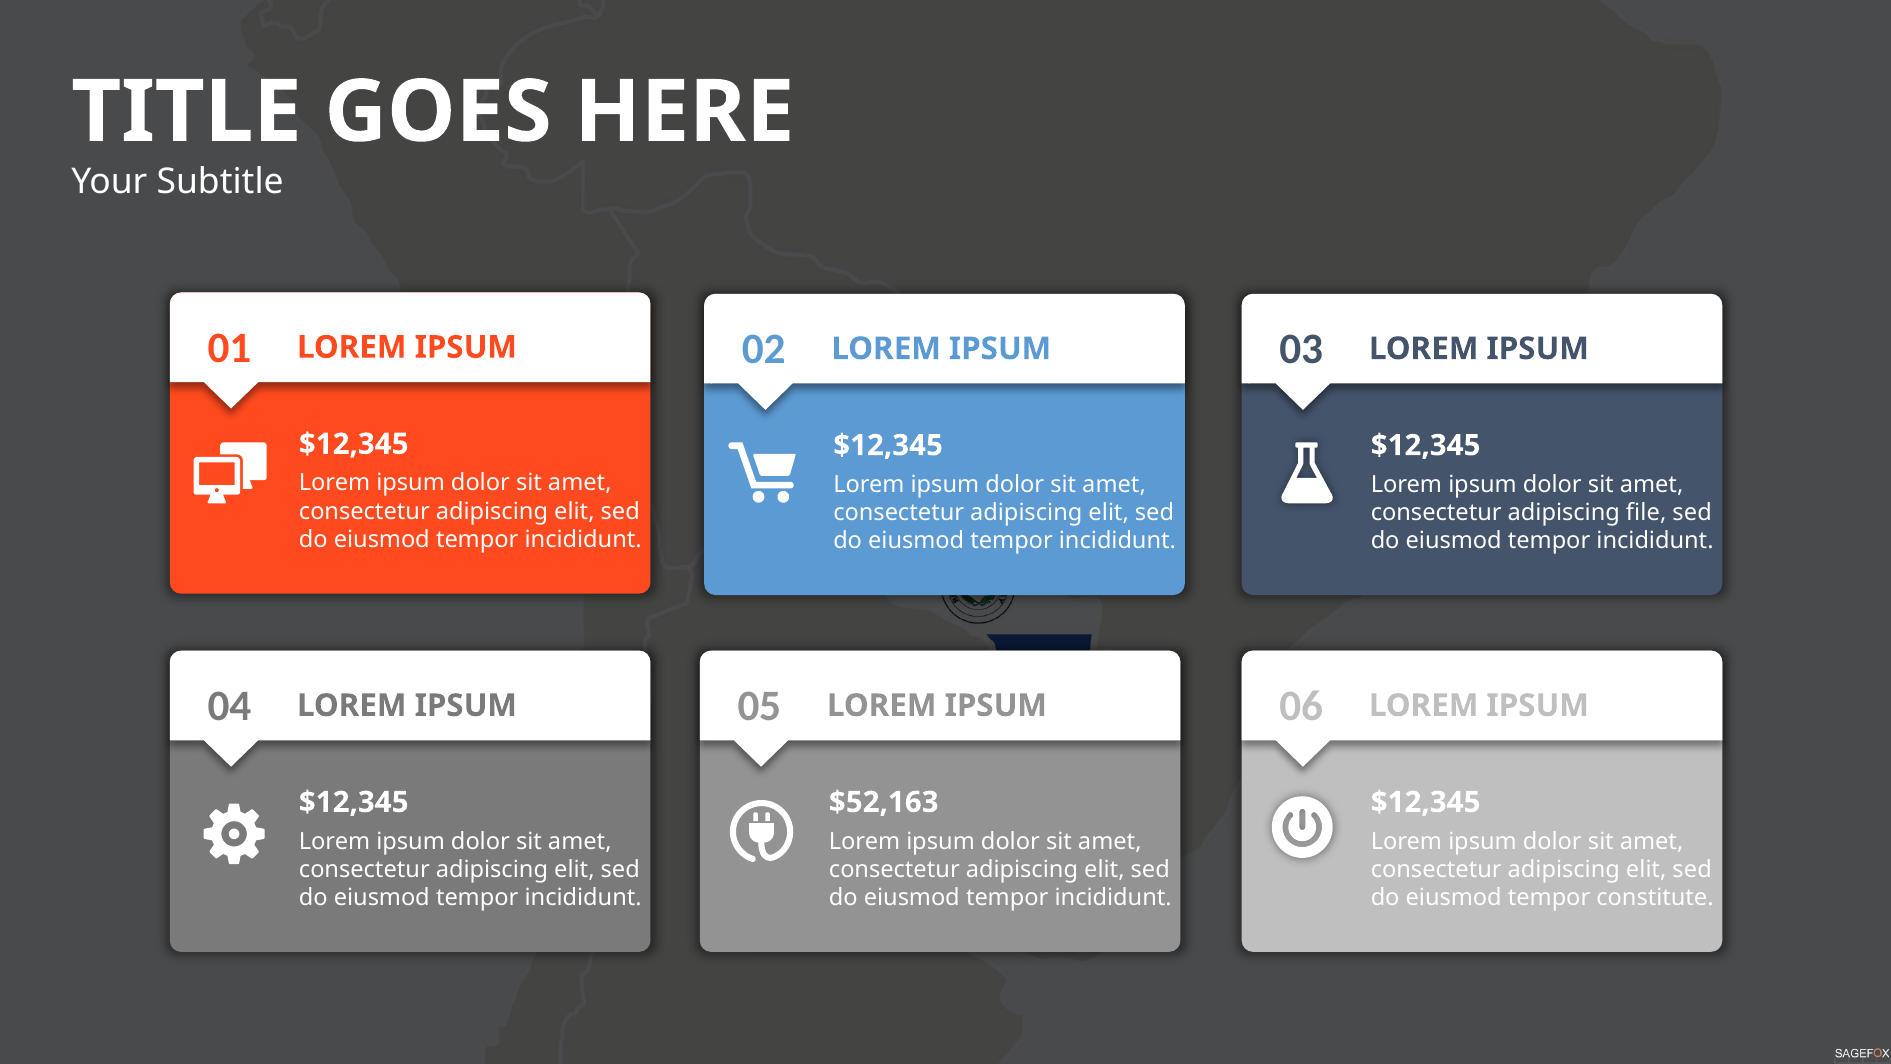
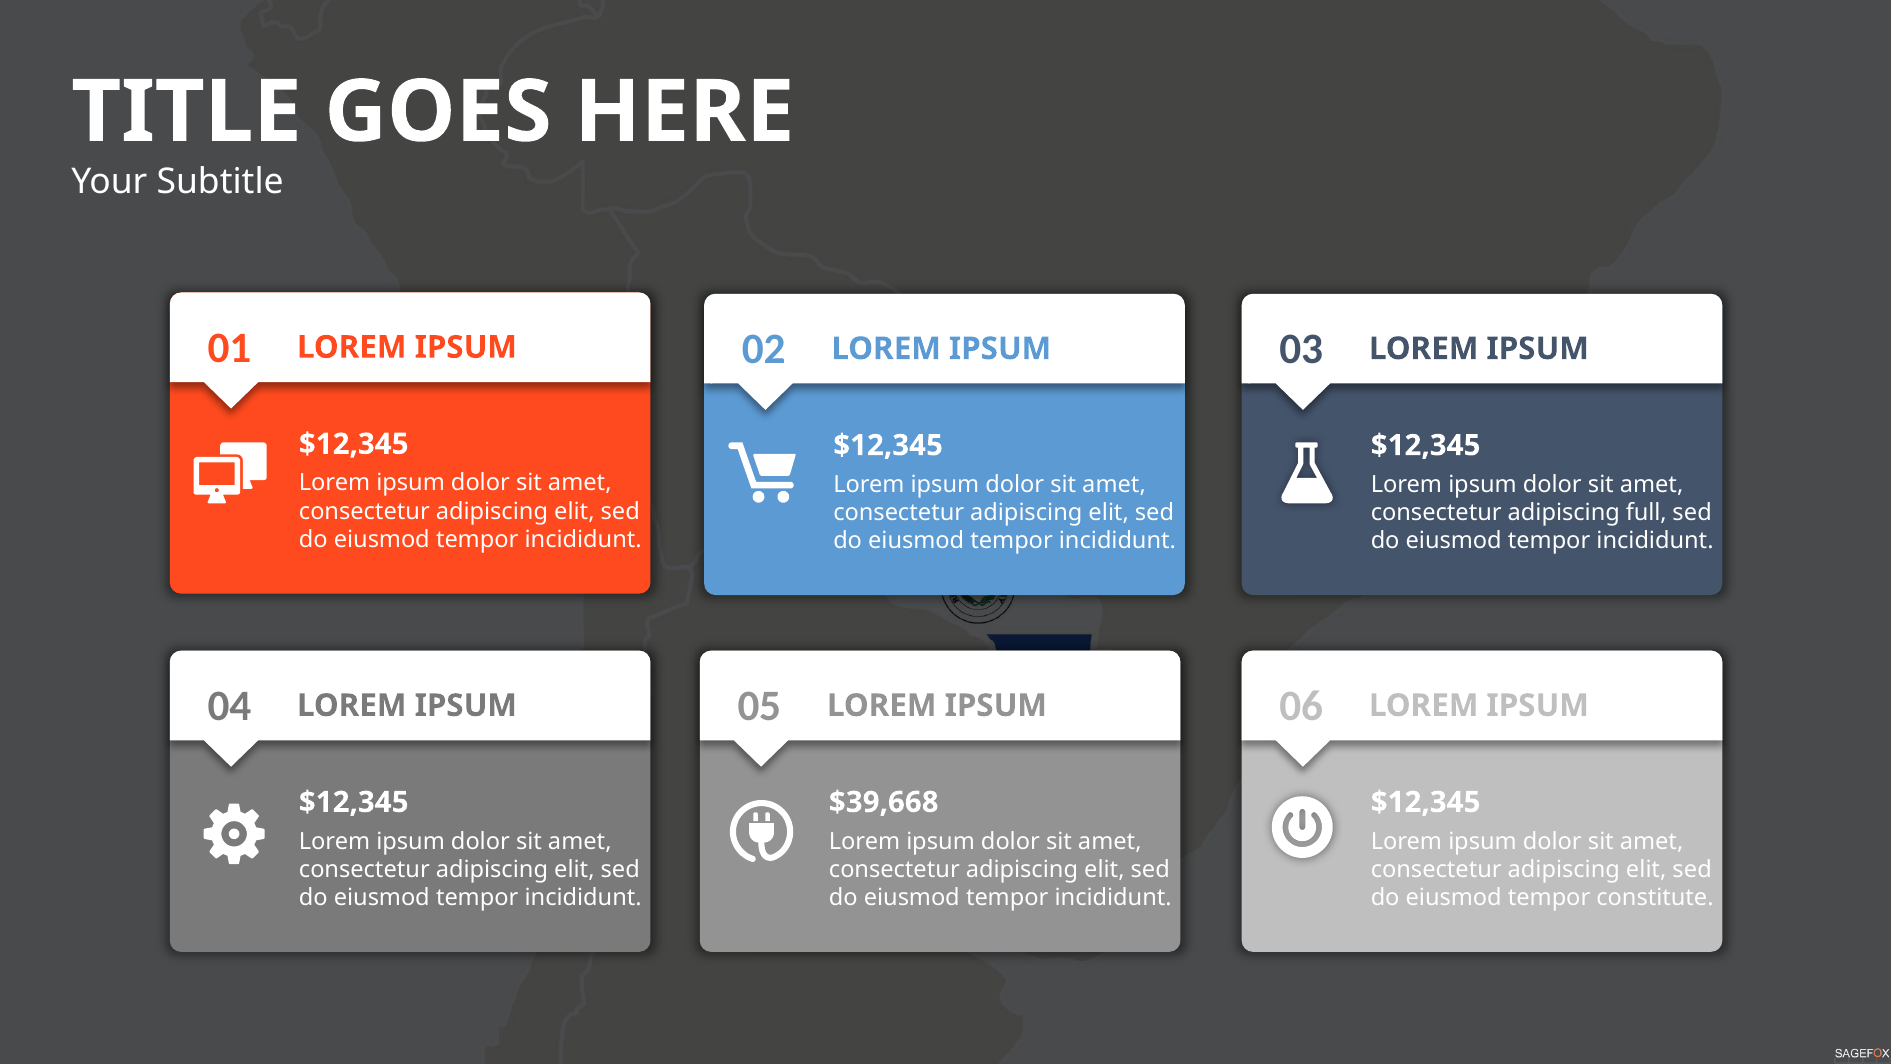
file: file -> full (1646, 513)
$52,163: $52,163 -> $39,668 (884, 802)
